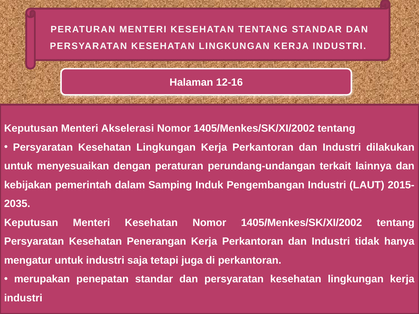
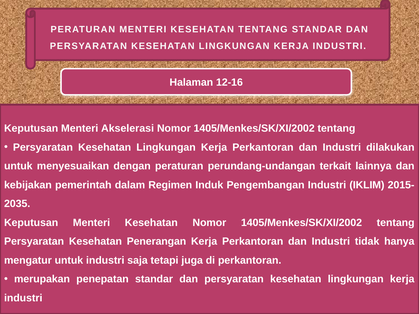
Samping: Samping -> Regimen (170, 185)
LAUT: LAUT -> IKLIM (367, 185)
